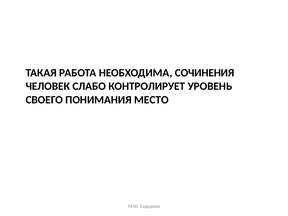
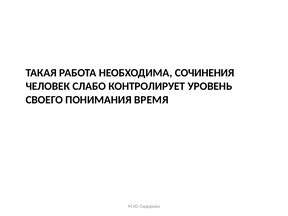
МЕСТО: МЕСТО -> ВРЕМЯ (151, 100)
